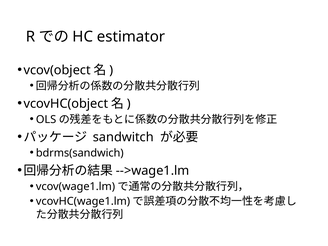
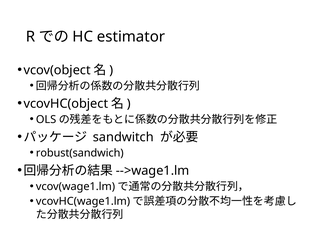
bdrms(sandwich: bdrms(sandwich -> robust(sandwich (80, 153)
